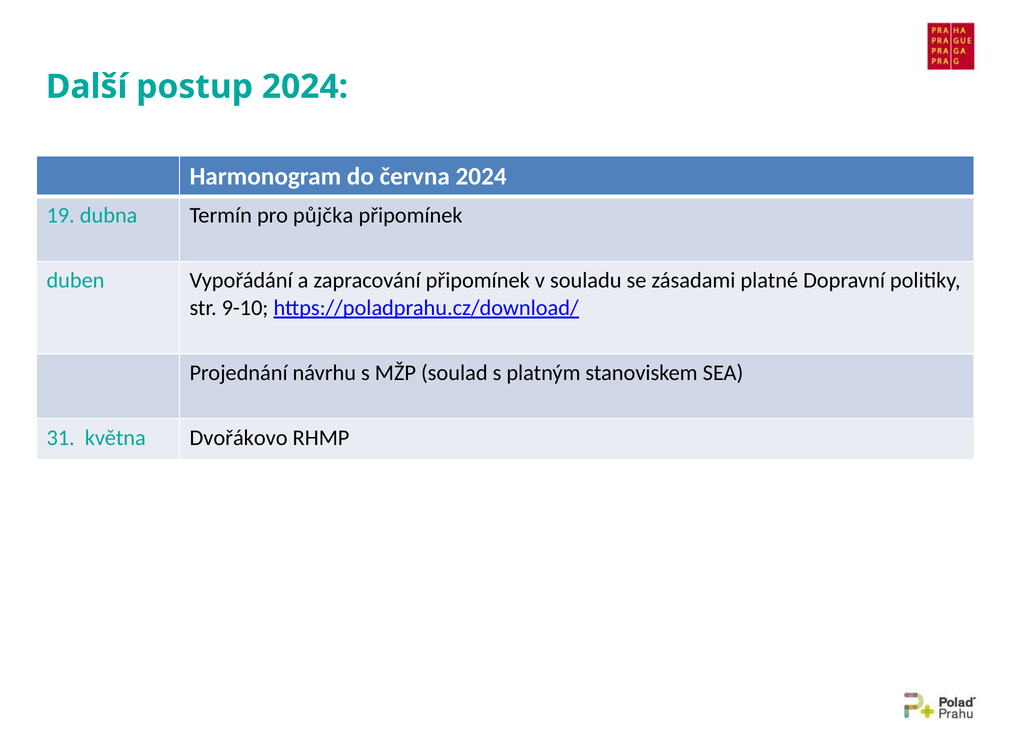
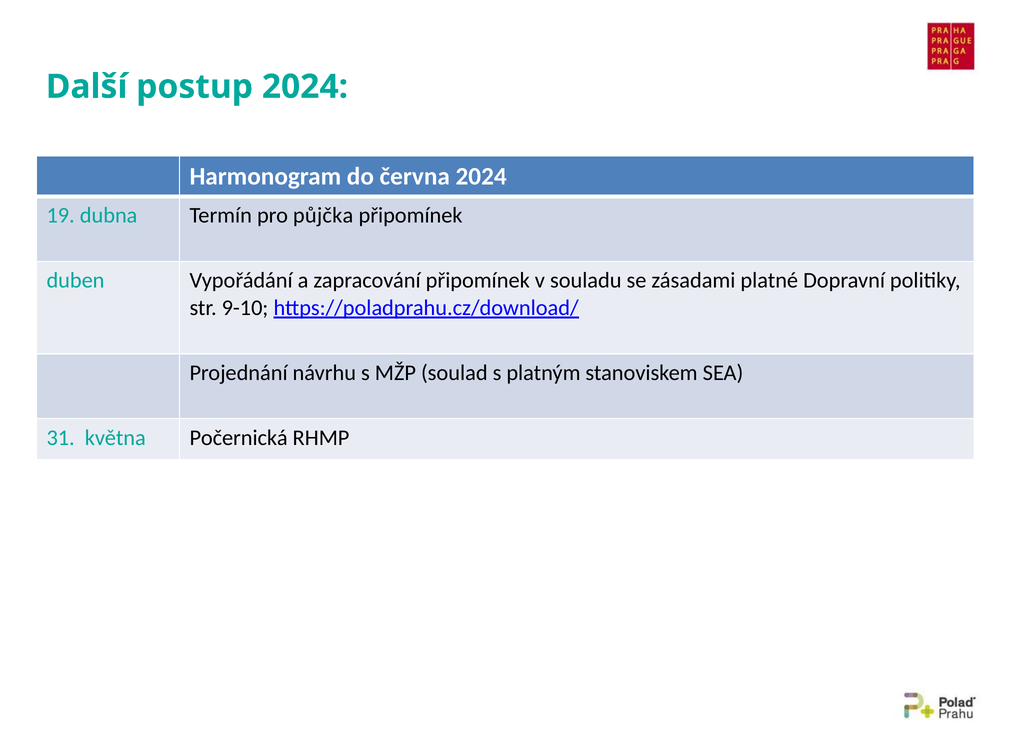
Dvořákovo: Dvořákovo -> Počernická (239, 438)
